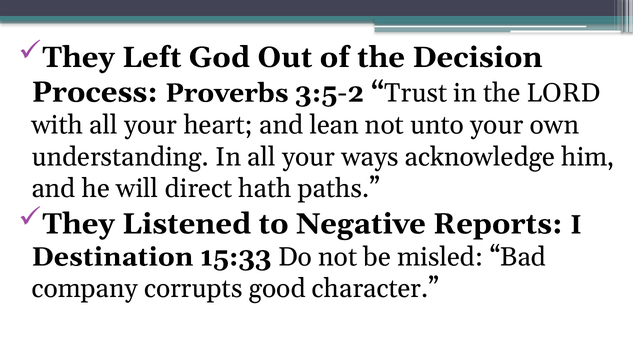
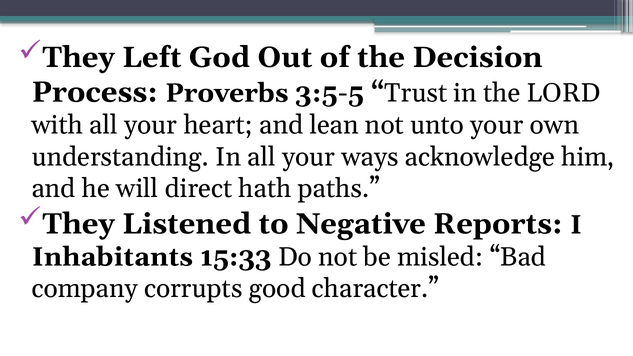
3:5-2: 3:5-2 -> 3:5-5 (329, 93)
Destination: Destination -> Inhabitants (112, 257)
